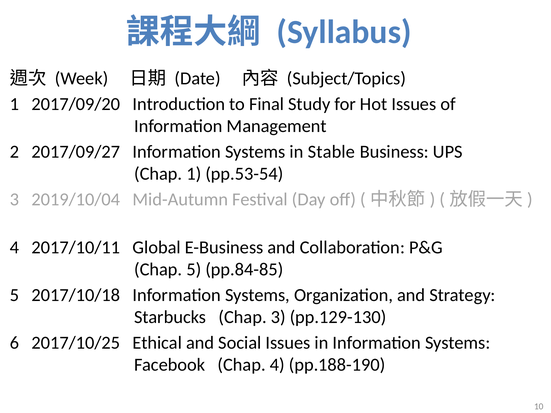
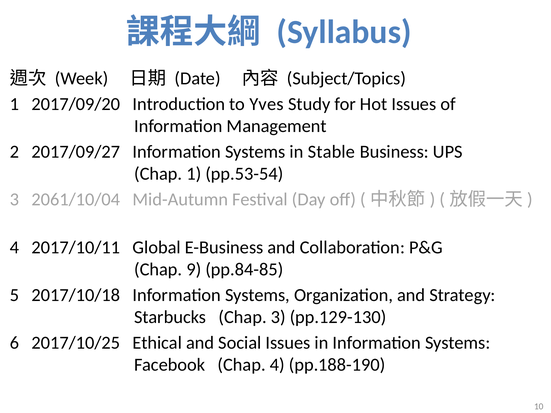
Final: Final -> Yves (267, 104)
2019/10/04: 2019/10/04 -> 2061/10/04 (76, 200)
Chap 5: 5 -> 9 (194, 269)
